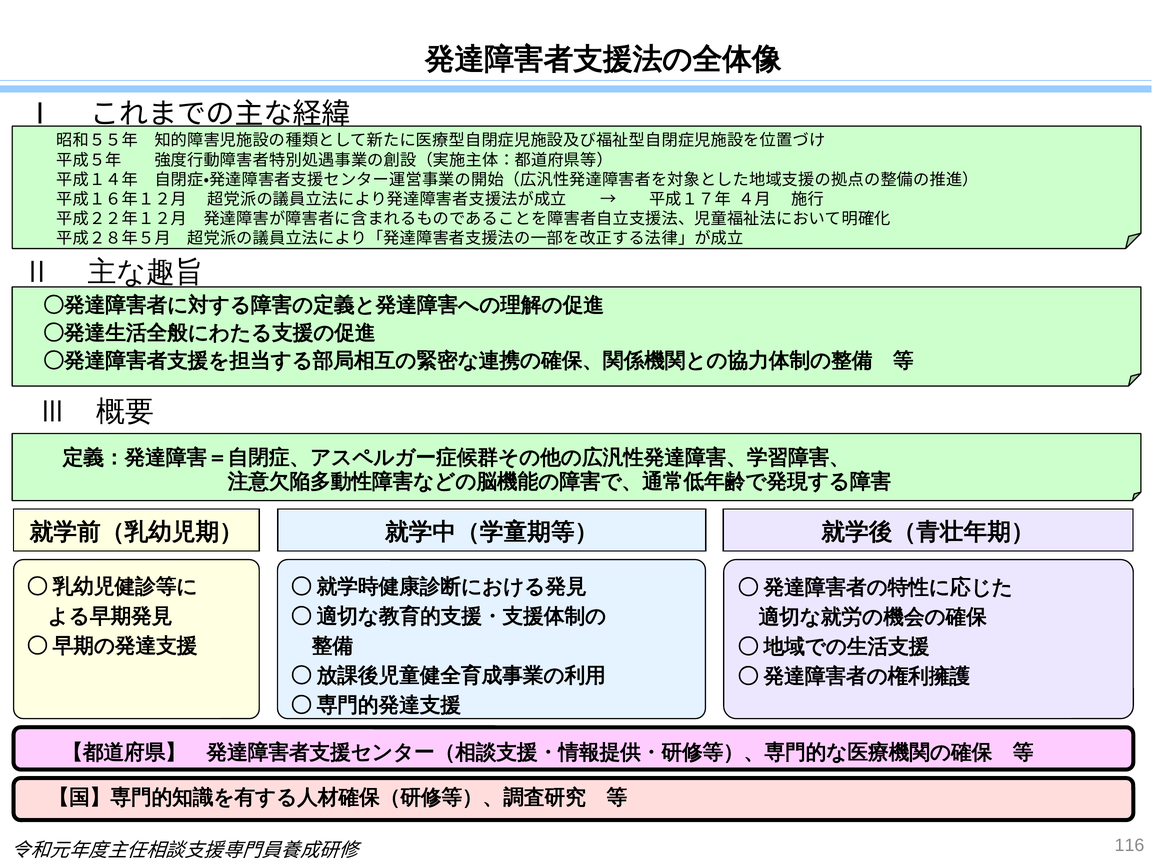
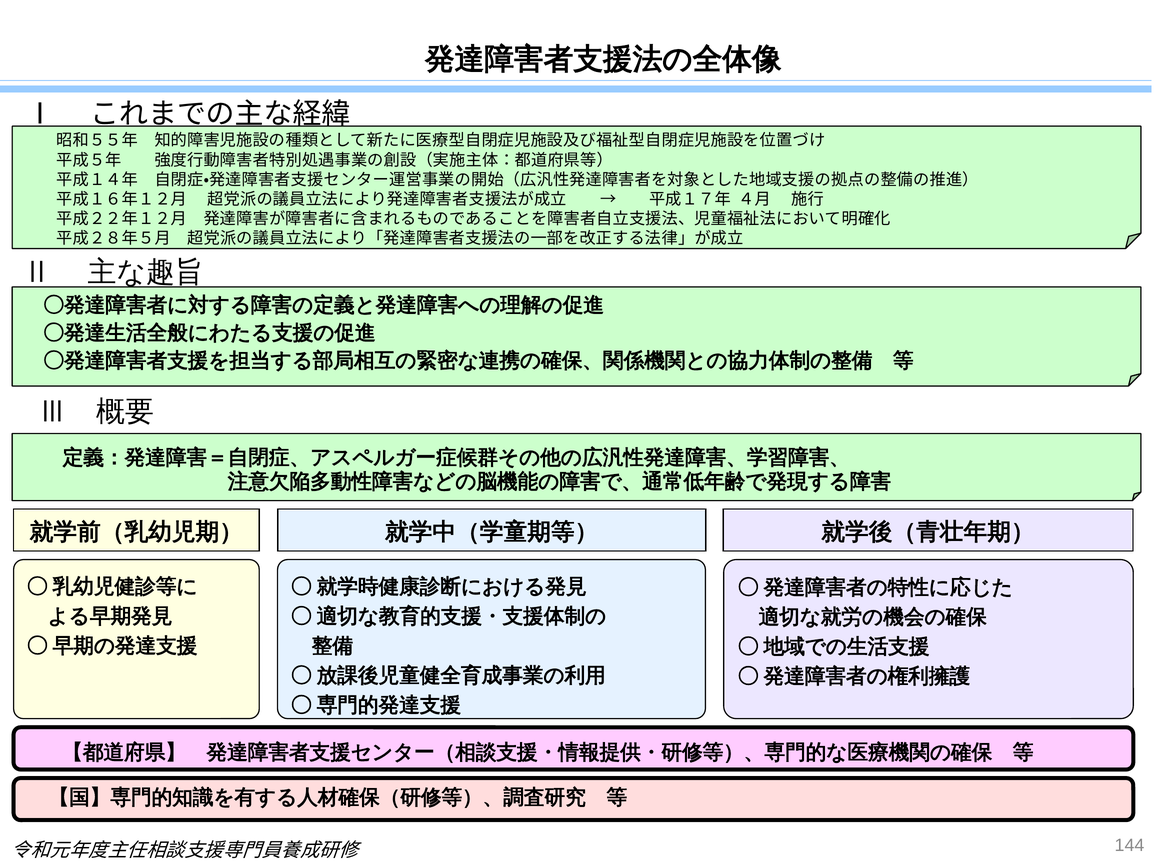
116: 116 -> 144 (1129, 845)
